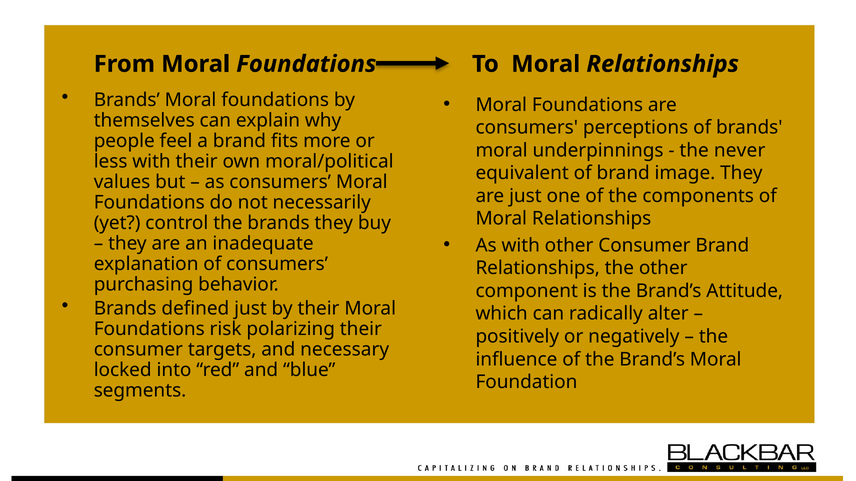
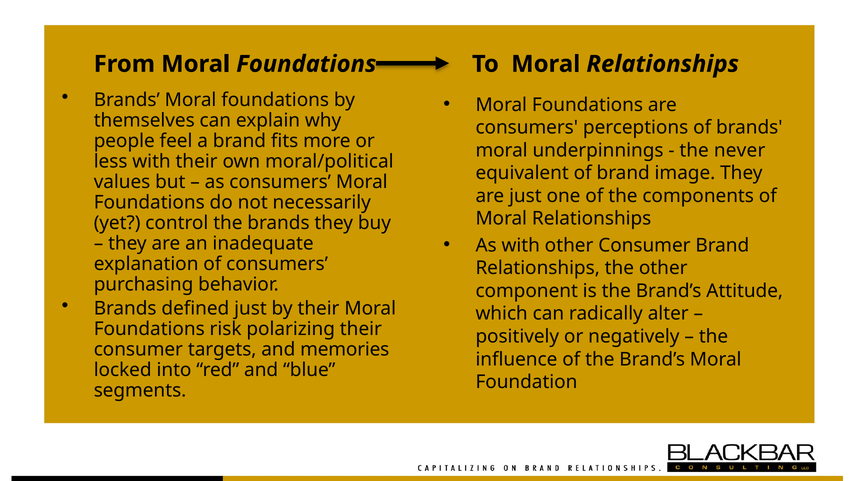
necessary: necessary -> memories (345, 350)
